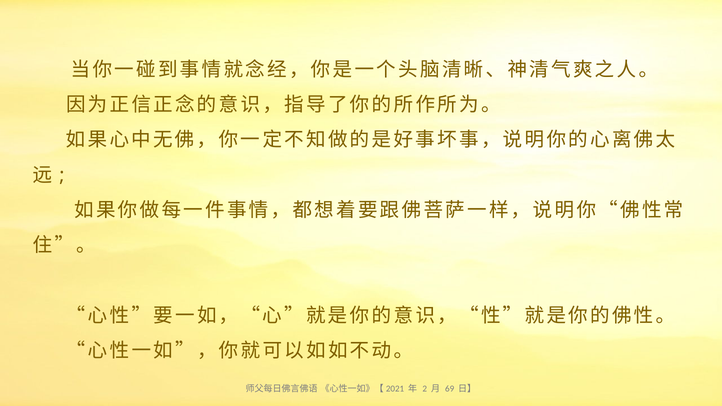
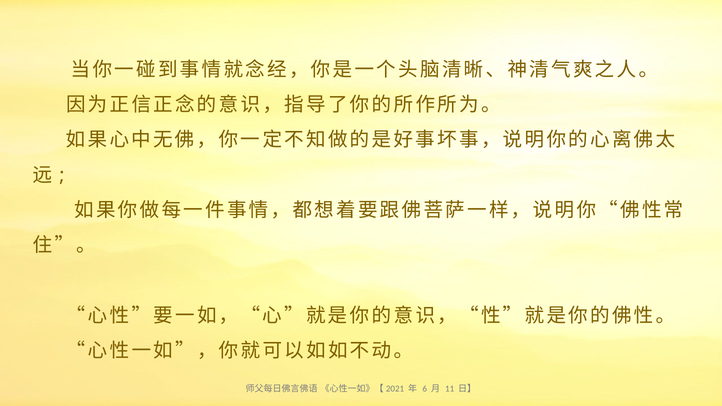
2: 2 -> 6 (425, 389)
69: 69 -> 11 (450, 389)
